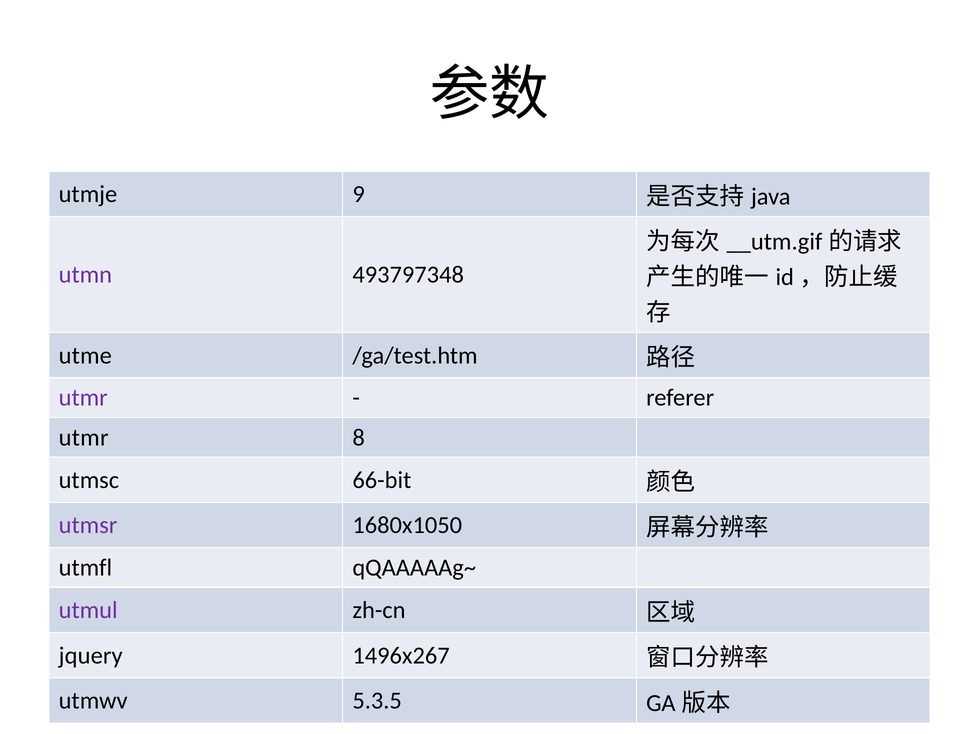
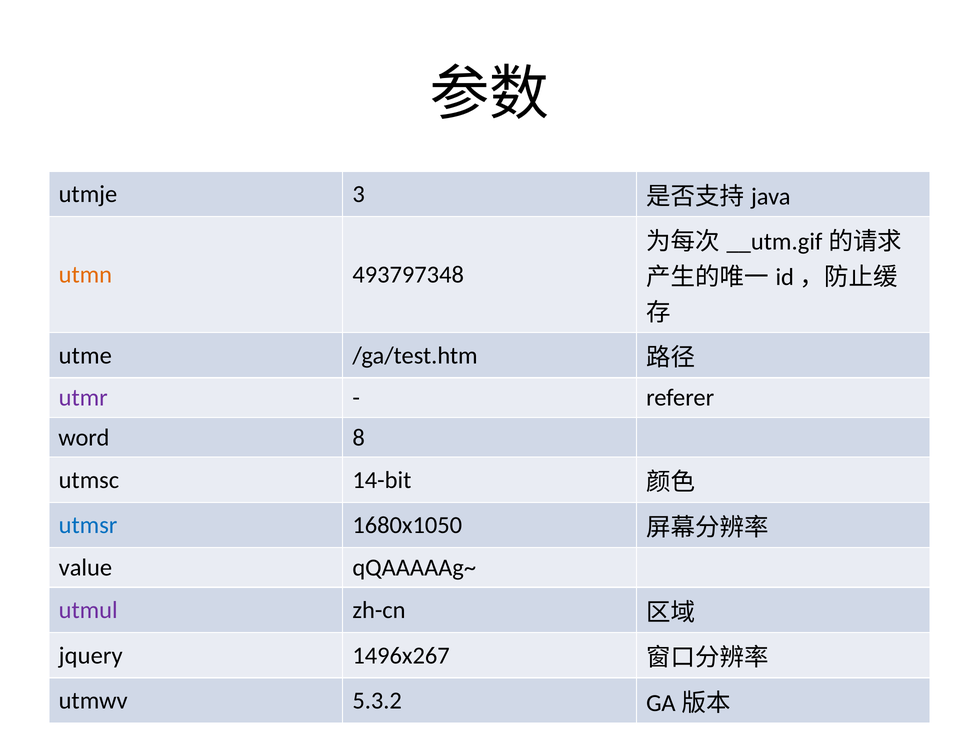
9: 9 -> 3 (359, 194)
utmn colour: purple -> orange (85, 275)
utmr: utmr -> word (84, 438)
66-bit: 66-bit -> 14-bit (382, 480)
utmsr colour: purple -> blue (88, 525)
utmfl: utmfl -> value (85, 568)
5.3.5: 5.3.5 -> 5.3.2 (377, 701)
